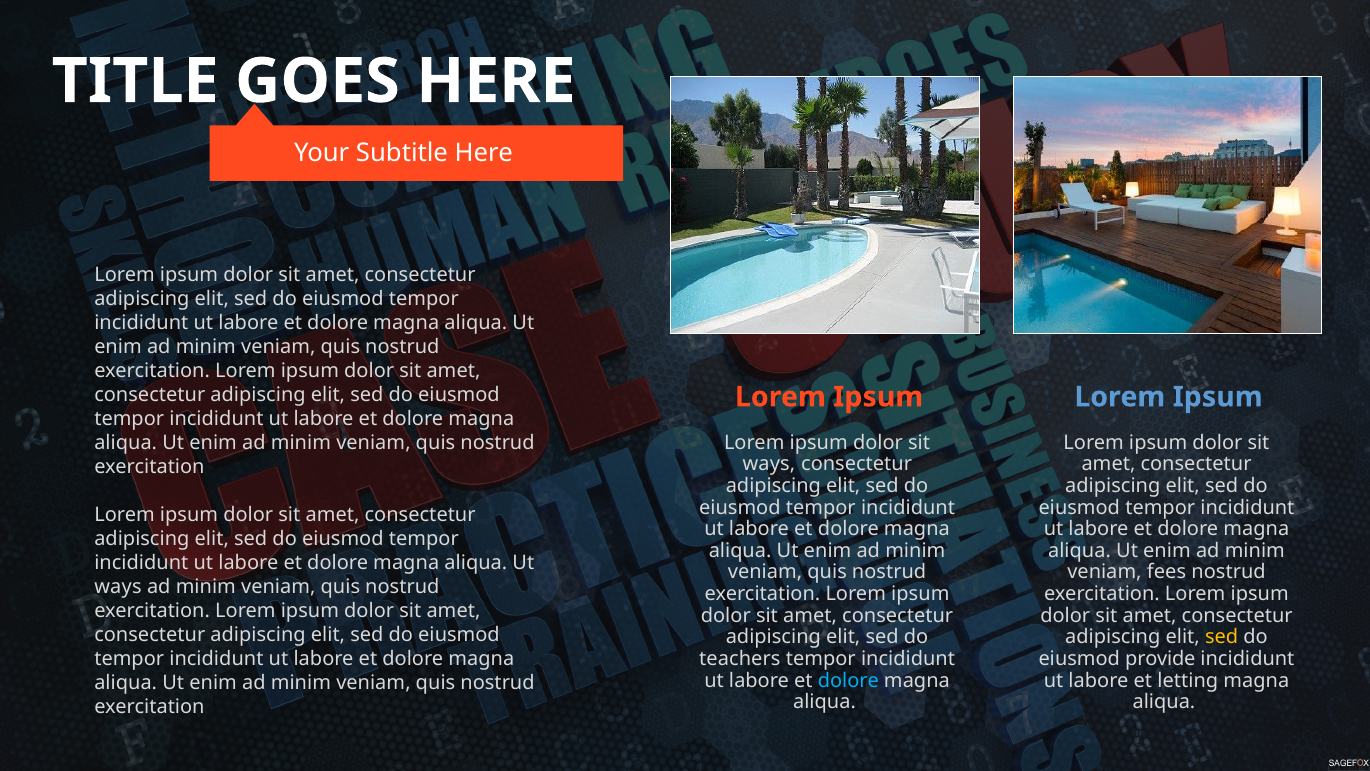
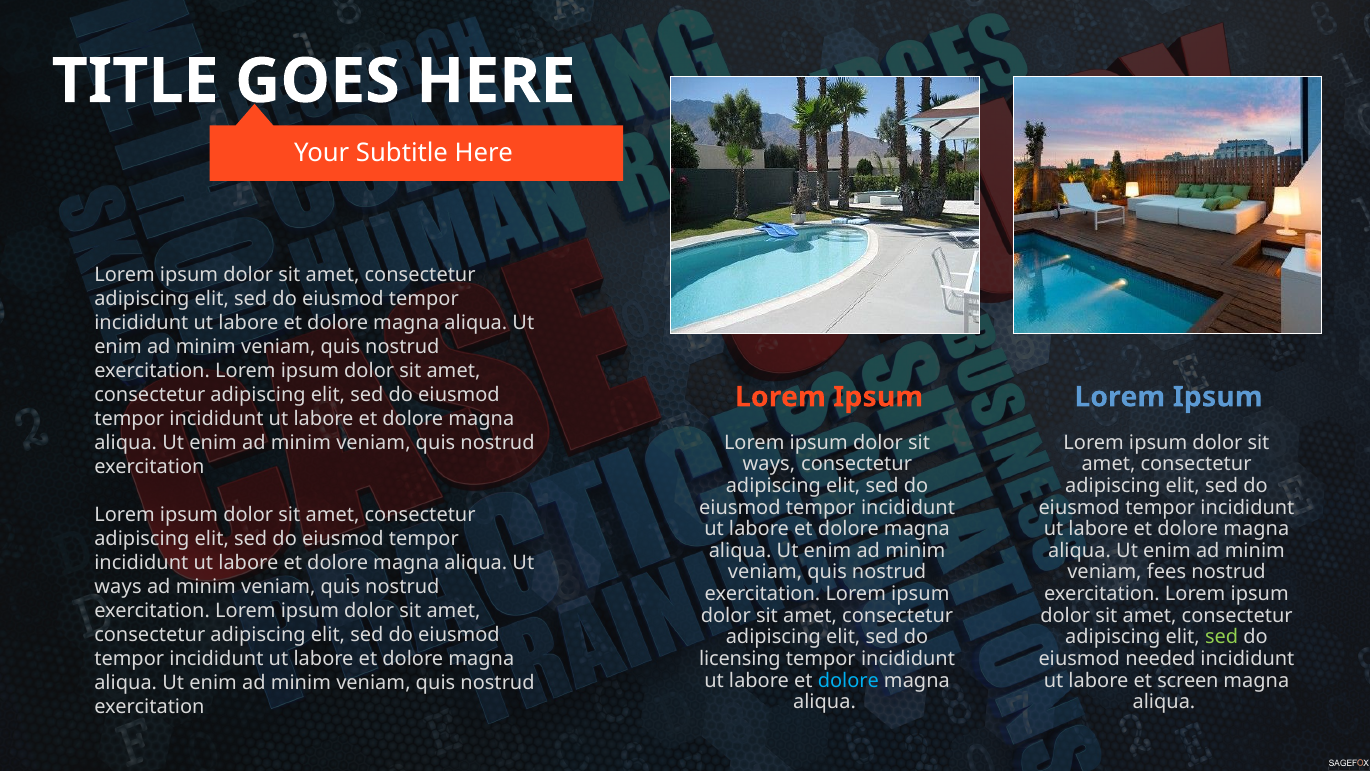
sed colour: yellow -> light green (1222, 637)
teachers: teachers -> licensing (740, 659)
provide: provide -> needed (1160, 659)
letting: letting -> screen (1188, 680)
